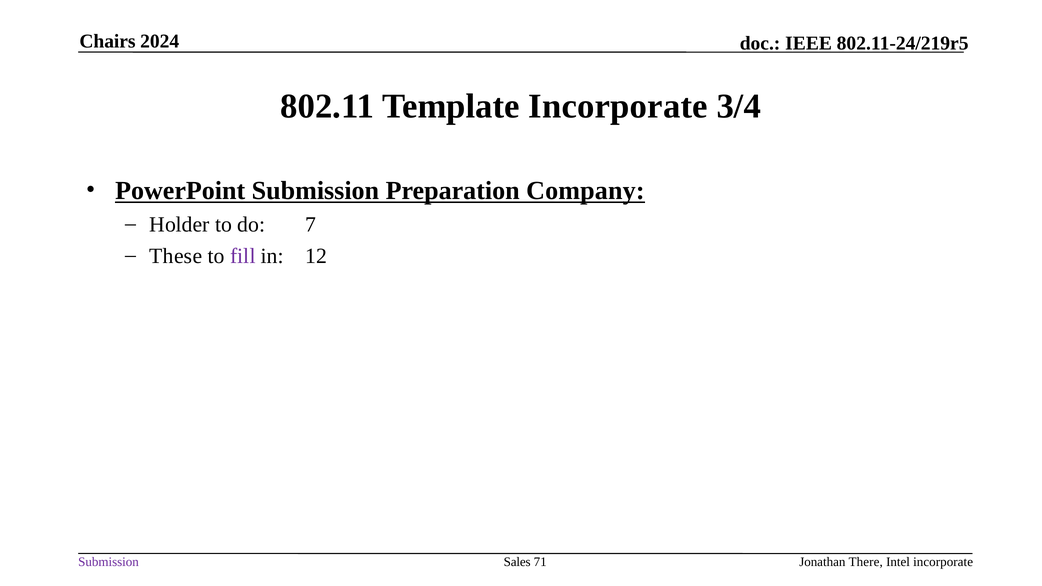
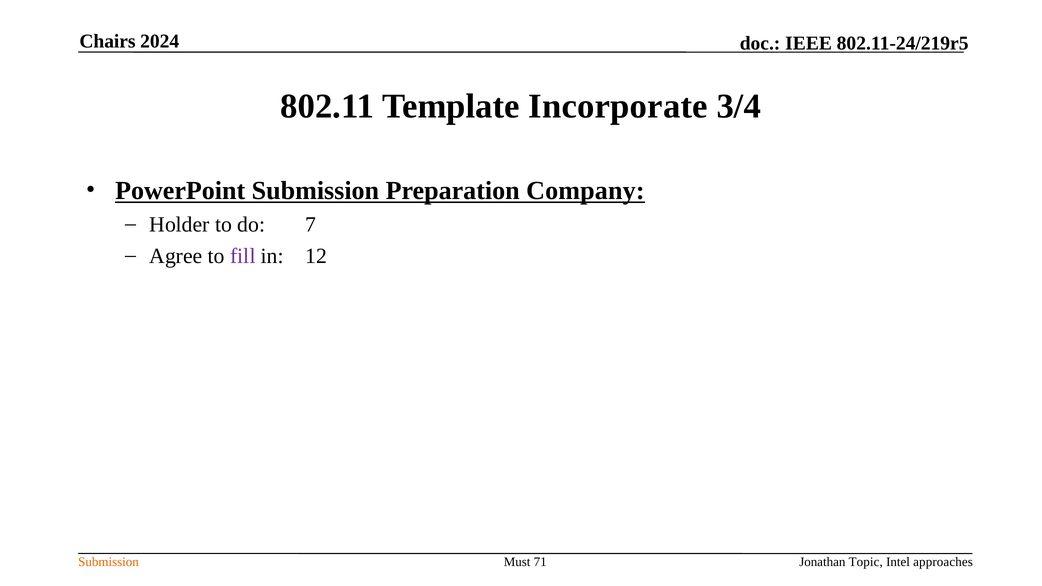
These: These -> Agree (176, 256)
Submission colour: purple -> orange (109, 562)
Sales: Sales -> Must (517, 562)
There: There -> Topic (866, 562)
Intel incorporate: incorporate -> approaches (943, 562)
